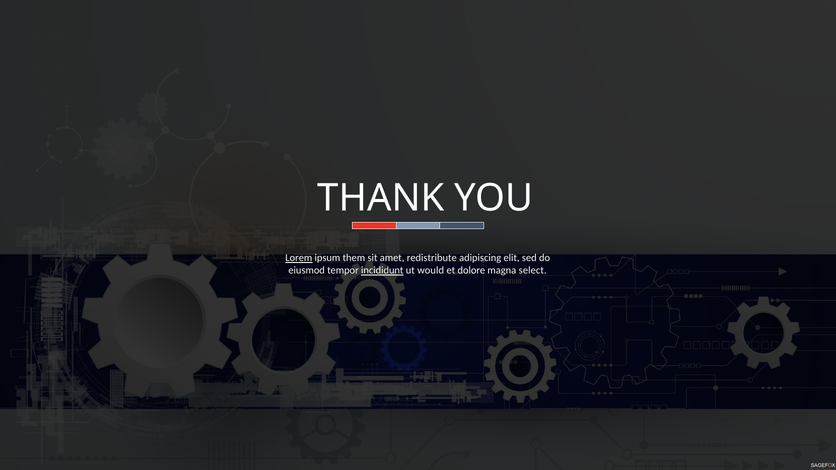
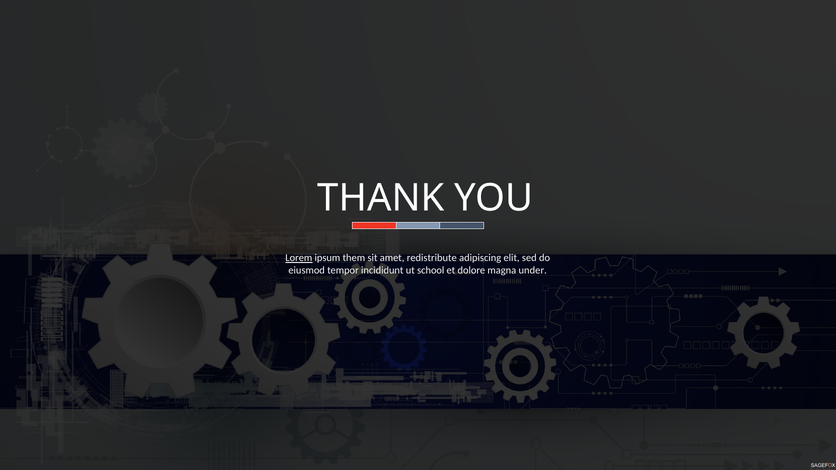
incididunt underline: present -> none (382, 271)
would: would -> school (431, 271)
select: select -> under (533, 271)
